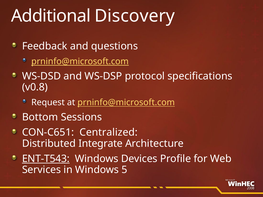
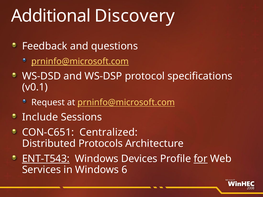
v0.8: v0.8 -> v0.1 (35, 87)
Bottom: Bottom -> Include (40, 117)
Integrate: Integrate -> Protocols (101, 144)
for underline: none -> present (201, 159)
5: 5 -> 6 (124, 170)
